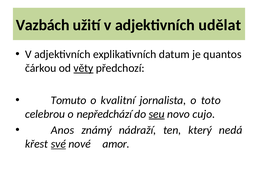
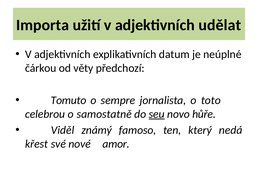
Vazbách: Vazbách -> Importa (43, 25)
quantos: quantos -> neúplné (222, 54)
věty underline: present -> none (83, 68)
kvalitní: kvalitní -> sempre (118, 100)
nepředchází: nepředchází -> samostatně (104, 114)
cujo: cujo -> hůře (204, 114)
Anos: Anos -> Viděl (63, 130)
nádraží: nádraží -> famoso (138, 130)
své underline: present -> none (58, 144)
